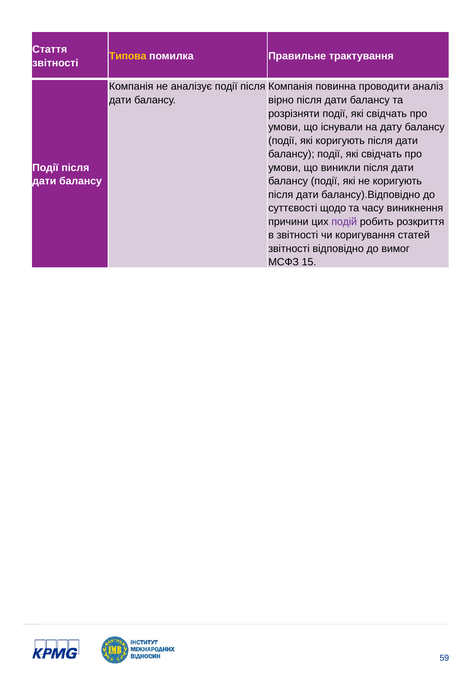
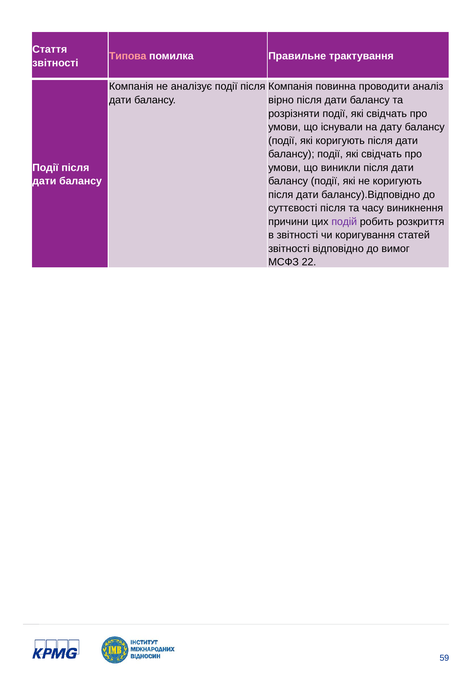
Типова colour: yellow -> pink (128, 56)
суттєвості щодо: щодо -> після (333, 208)
15: 15 -> 22 (309, 262)
